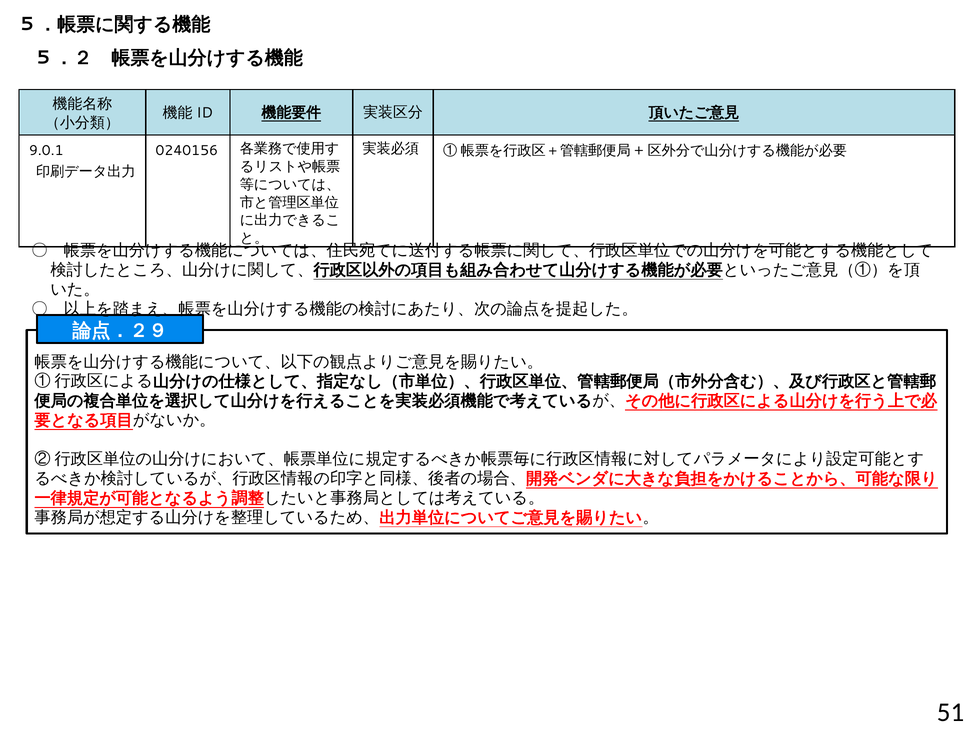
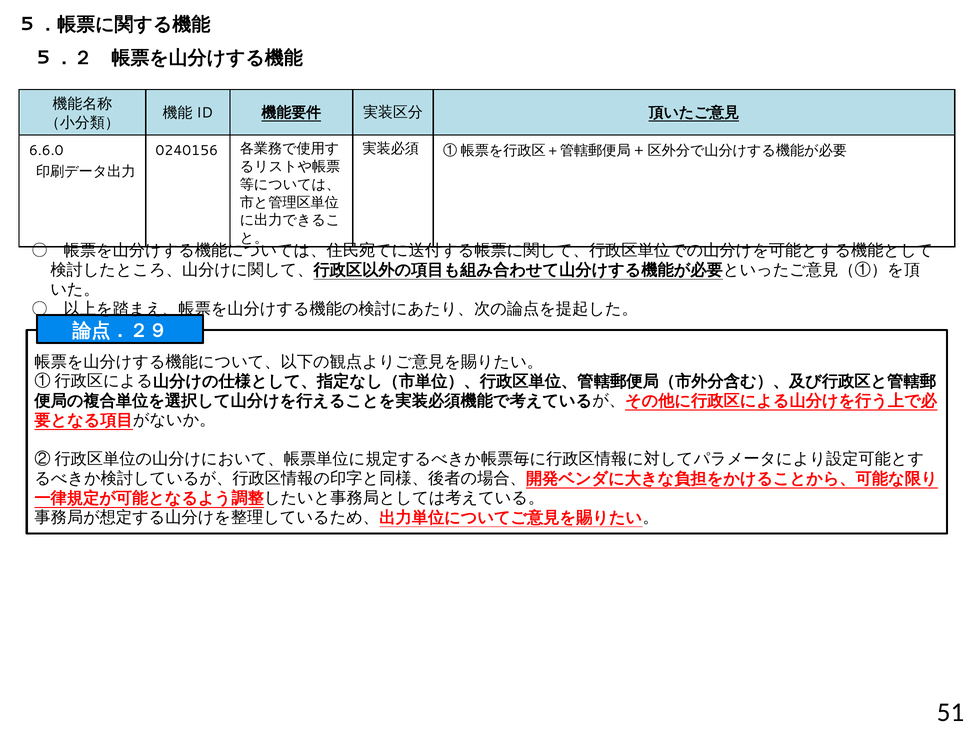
9.0.1: 9.0.1 -> 6.6.0 (46, 151)
